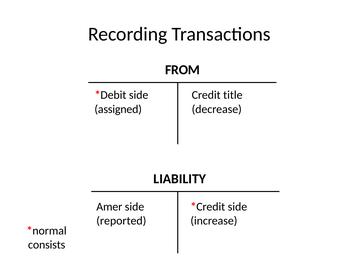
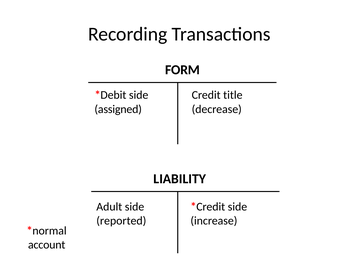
FROM: FROM -> FORM (182, 70)
Amer: Amer -> Adult (109, 207)
consists: consists -> account (47, 245)
